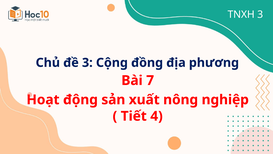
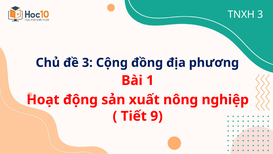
7: 7 -> 1 (150, 80)
4: 4 -> 9 (157, 116)
